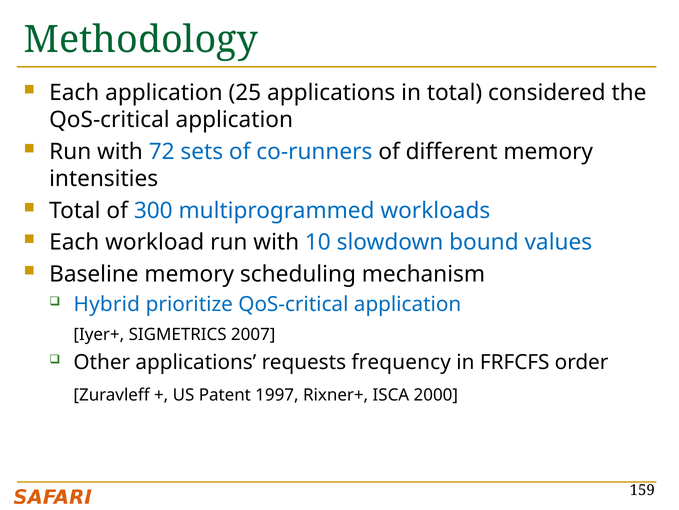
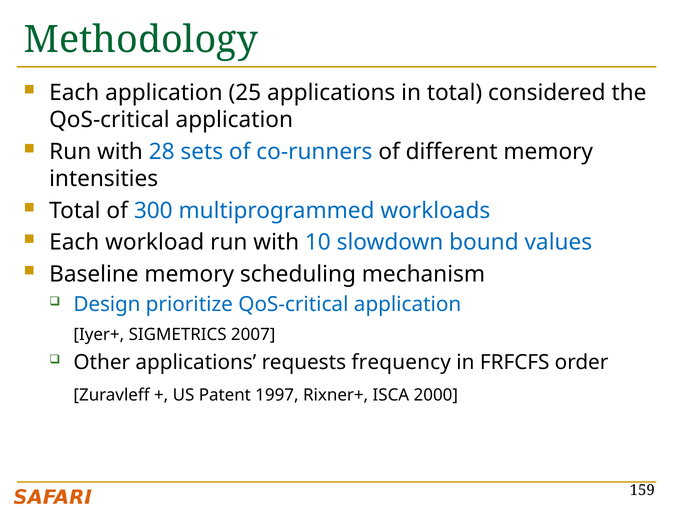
72: 72 -> 28 (162, 151)
Hybrid: Hybrid -> Design (107, 304)
